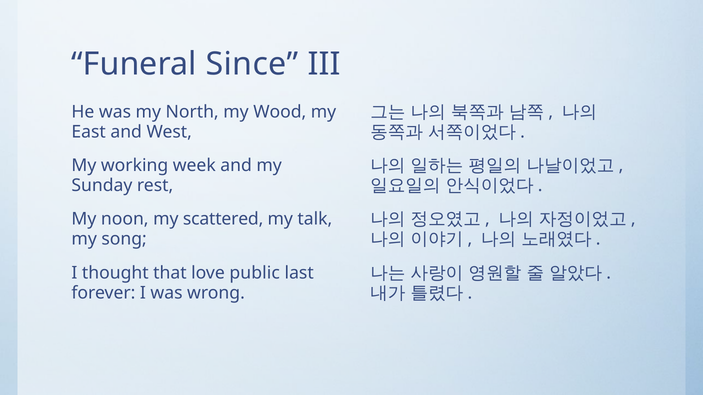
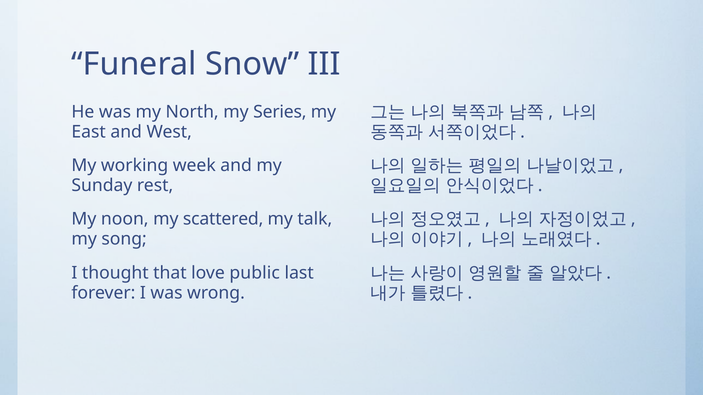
Since: Since -> Snow (252, 64)
Wood: Wood -> Series (280, 112)
